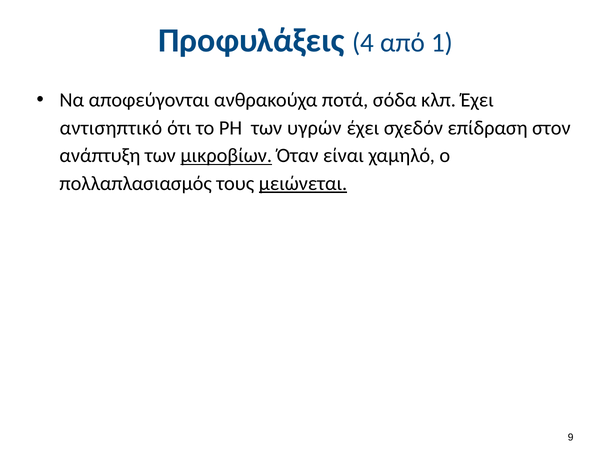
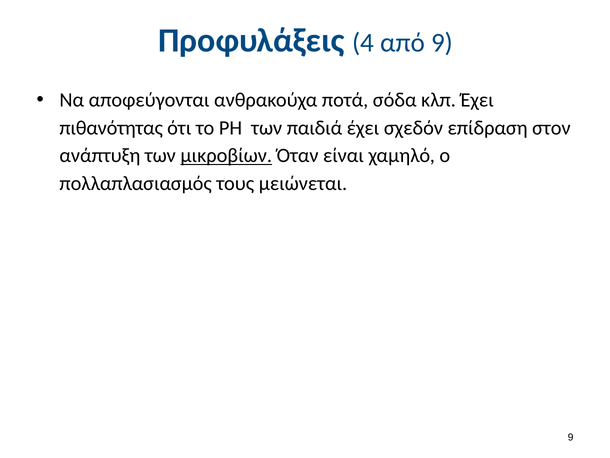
από 1: 1 -> 9 (442, 43)
αντισηπτικό: αντισηπτικό -> πιθανότητας (111, 128)
υγρών: υγρών -> παιδιά (315, 128)
μειώνεται underline: present -> none (303, 183)
